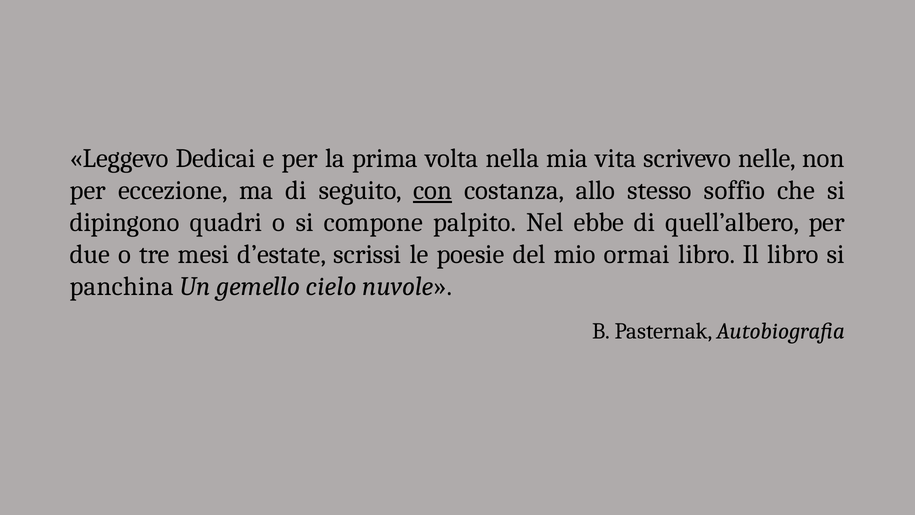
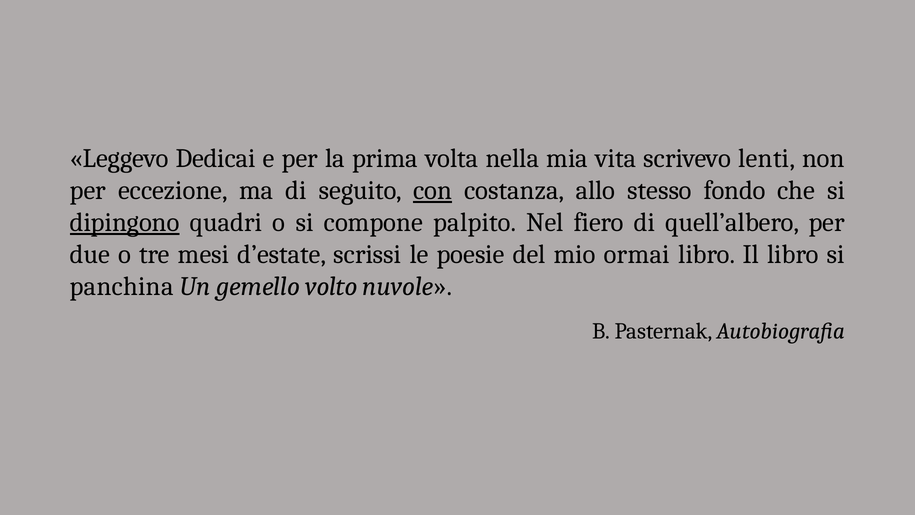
nelle: nelle -> lenti (767, 158)
soffio: soffio -> fondo (735, 190)
dipingono underline: none -> present (125, 222)
ebbe: ebbe -> fiero (599, 222)
cielo: cielo -> volto (331, 286)
